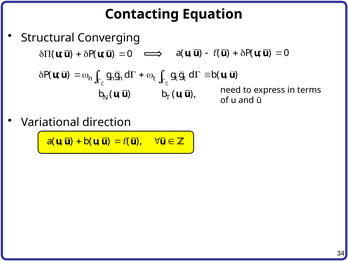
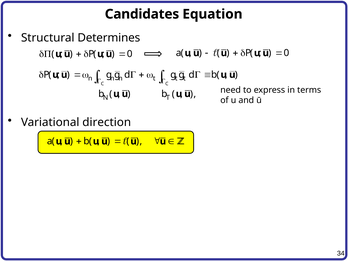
Contacting: Contacting -> Candidates (142, 14)
Converging: Converging -> Determines (109, 38)
